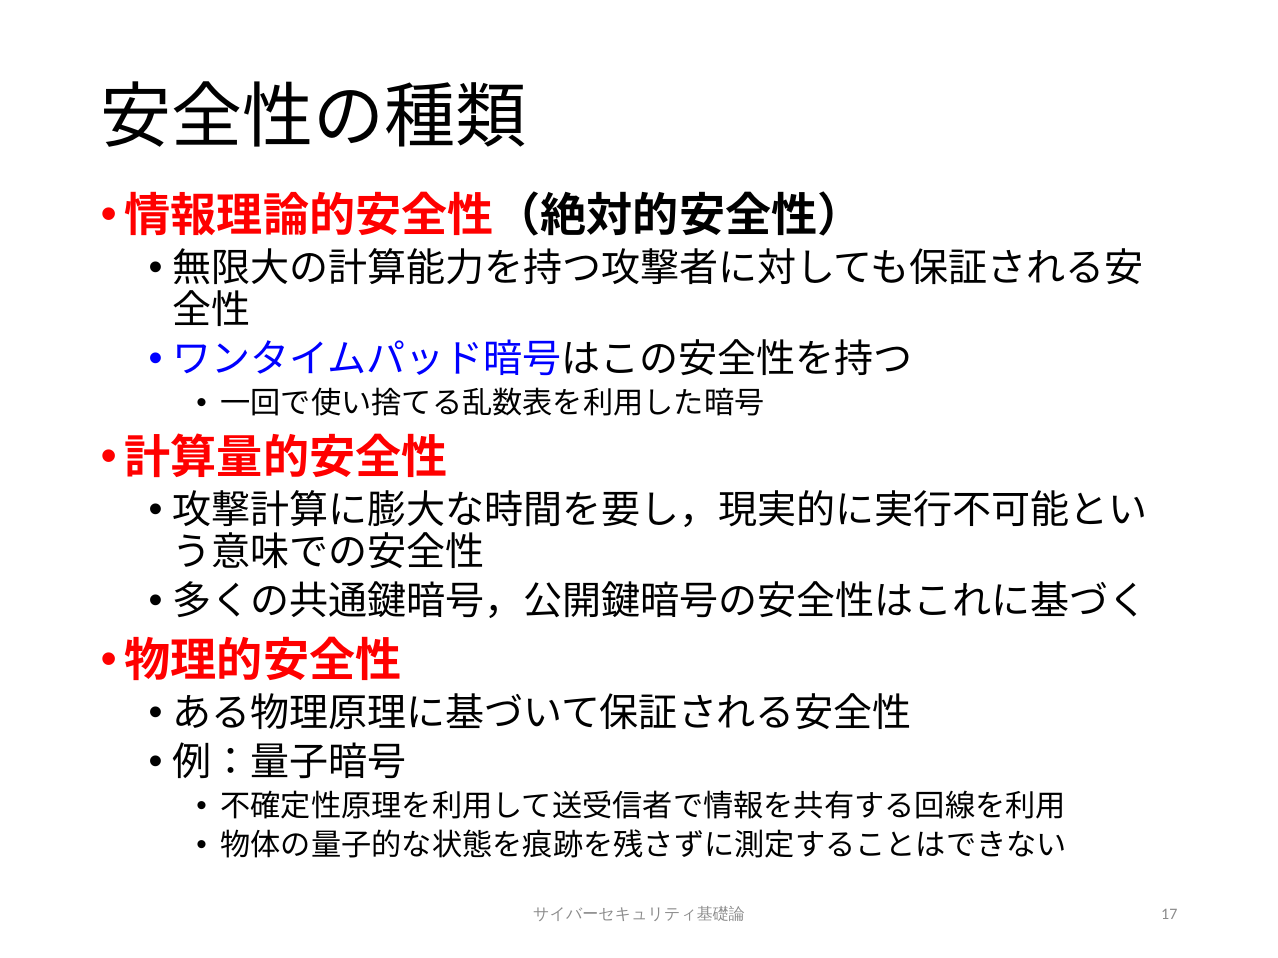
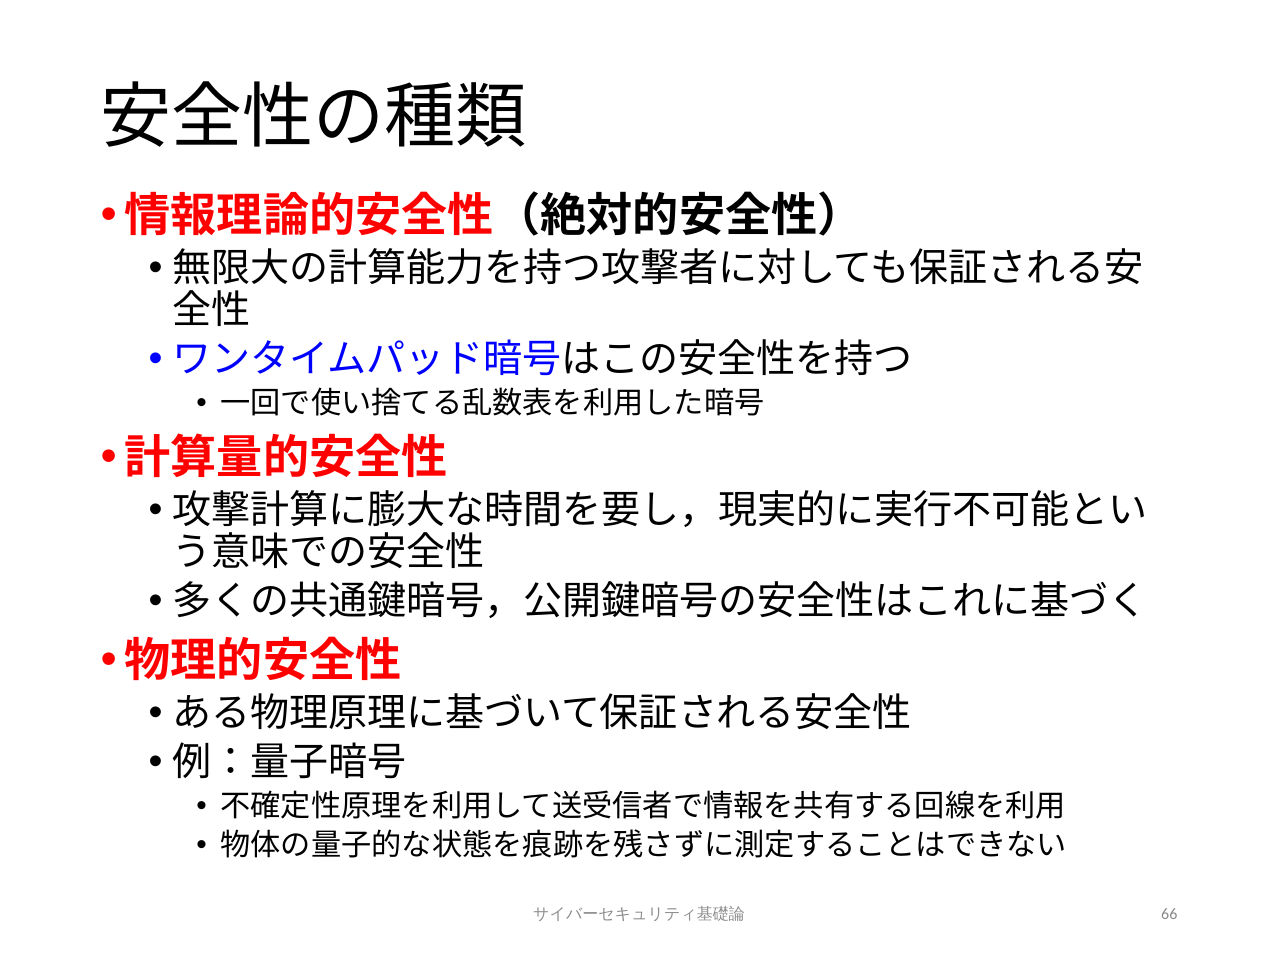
17: 17 -> 66 (1169, 915)
